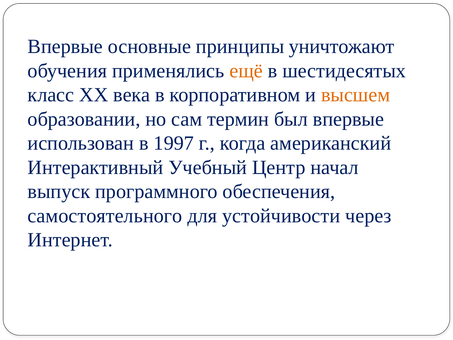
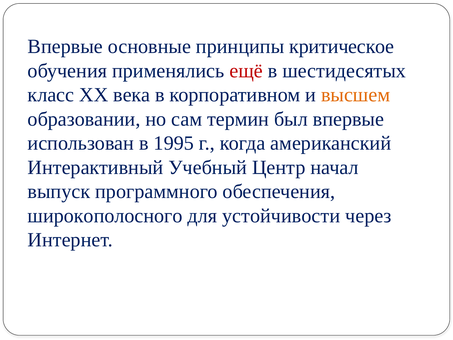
уничтожают: уничтожают -> критическое (342, 46)
ещё colour: orange -> red (246, 71)
1997: 1997 -> 1995 (174, 143)
самостоятельного: самостоятельного -> широкополосного (105, 216)
